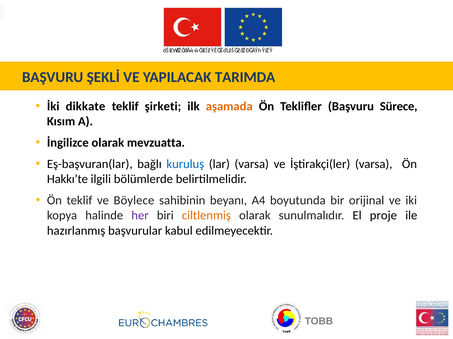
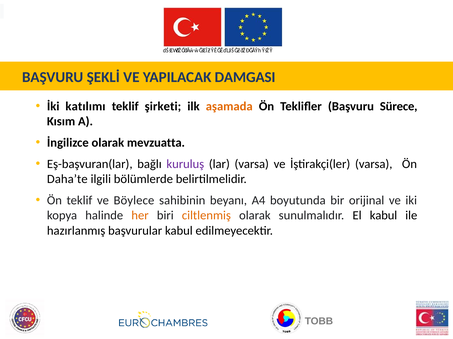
TARIMDA: TARIMDA -> DAMGASI (245, 77)
dikkate: dikkate -> katılımı (85, 106)
kuruluş colour: blue -> purple (185, 164)
Hakkı’te: Hakkı’te -> Daha’te (67, 179)
her colour: purple -> orange (140, 216)
El proje: proje -> kabul (384, 216)
